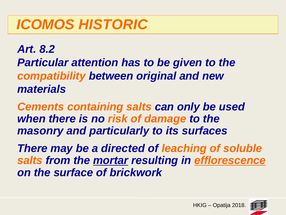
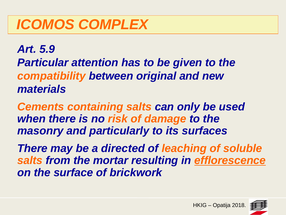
HISTORIC: HISTORIC -> COMPLEX (113, 25)
8.2: 8.2 -> 5.9 (47, 49)
mortar underline: present -> none (111, 160)
